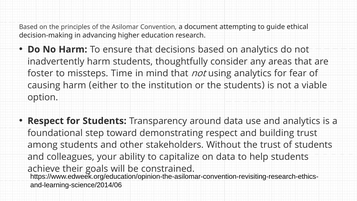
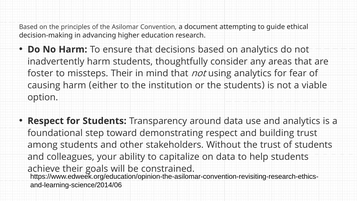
missteps Time: Time -> Their (122, 73)
